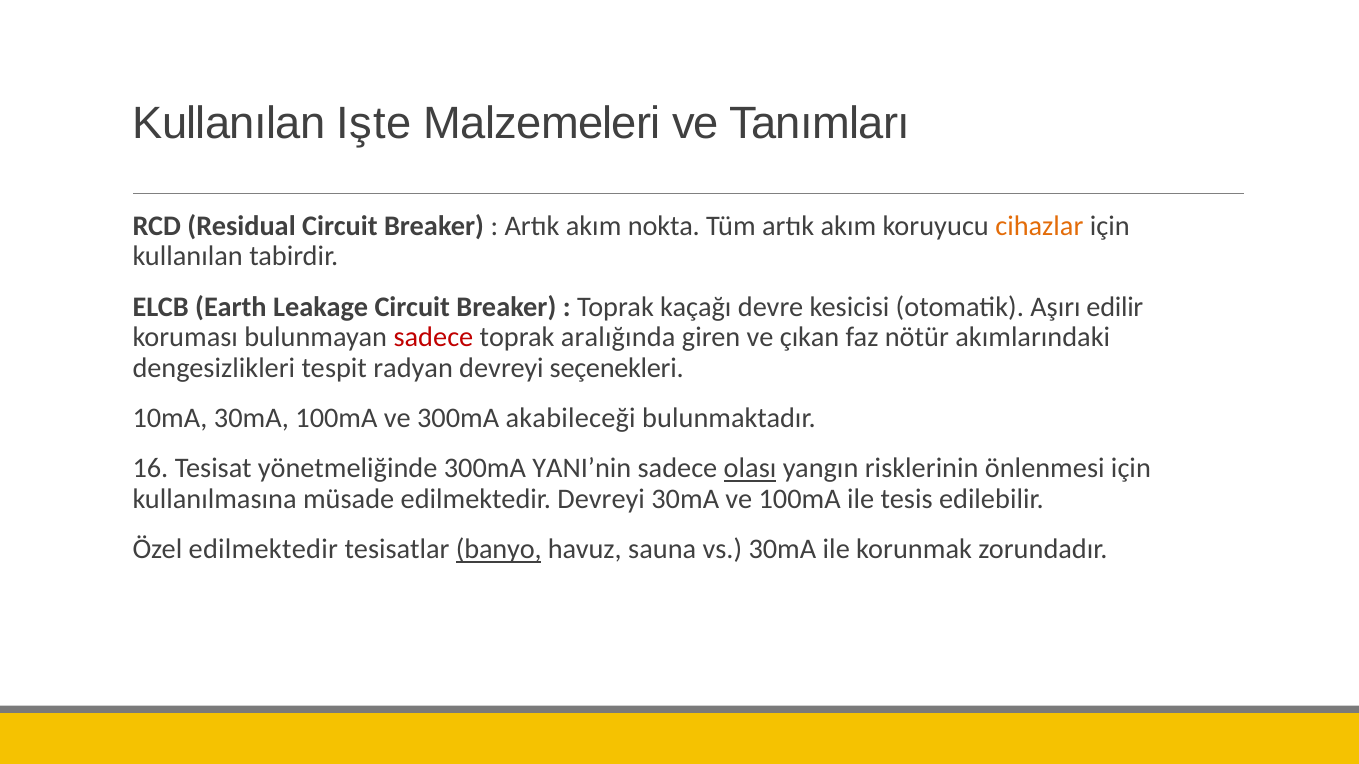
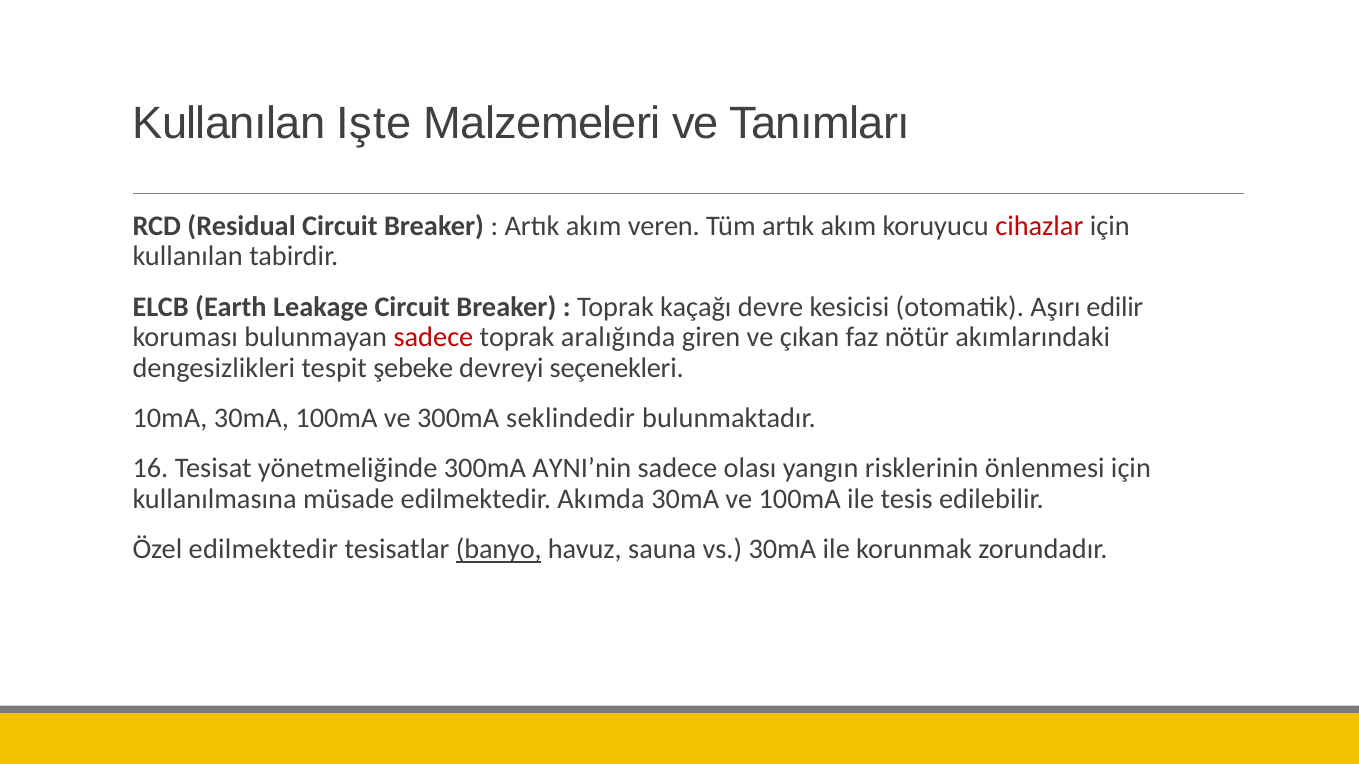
nokta: nokta -> veren (664, 226)
cihazlar colour: orange -> red (1039, 226)
radyan: radyan -> şebeke (413, 368)
akabileceği: akabileceği -> seklindedir (571, 418)
YANI’nin: YANI’nin -> AYNI’nin (582, 469)
olası underline: present -> none (750, 469)
edilmektedir Devreyi: Devreyi -> Akımda (601, 499)
